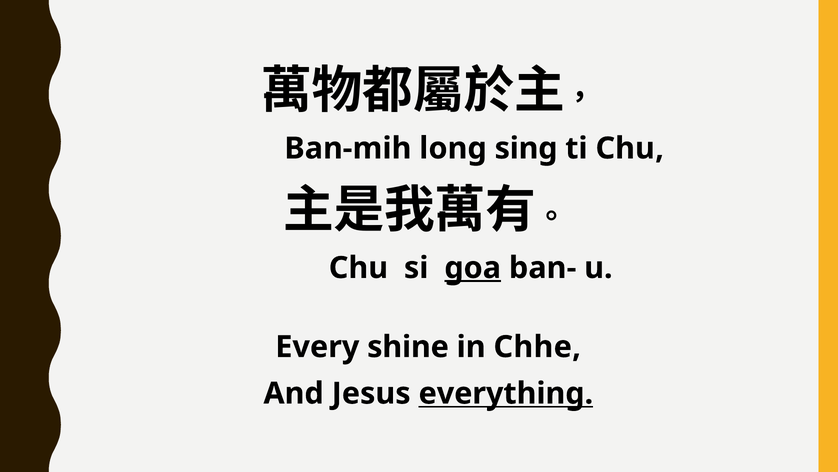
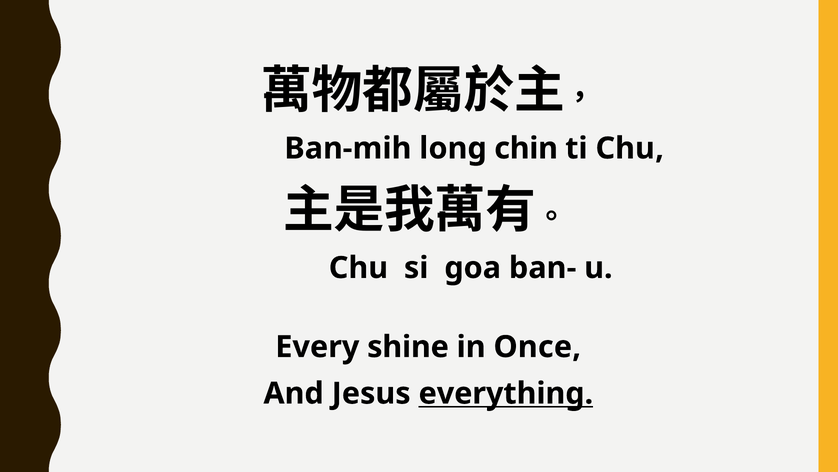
sing: sing -> chin (526, 148)
goa underline: present -> none (473, 268)
Chhe: Chhe -> Once (537, 347)
